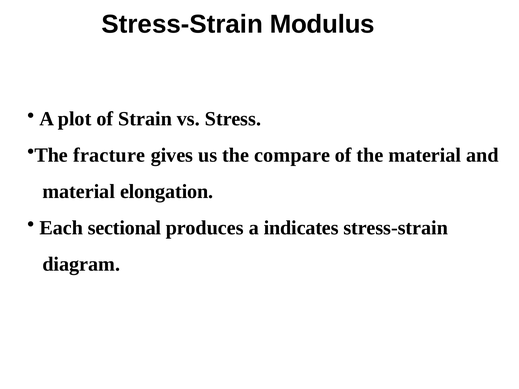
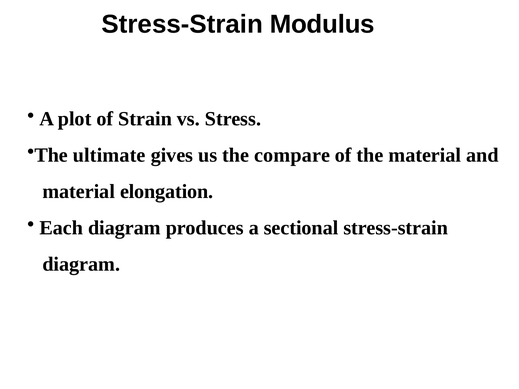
fracture: fracture -> ultimate (109, 155)
Each sectional: sectional -> diagram (124, 228)
indicates: indicates -> sectional (301, 228)
